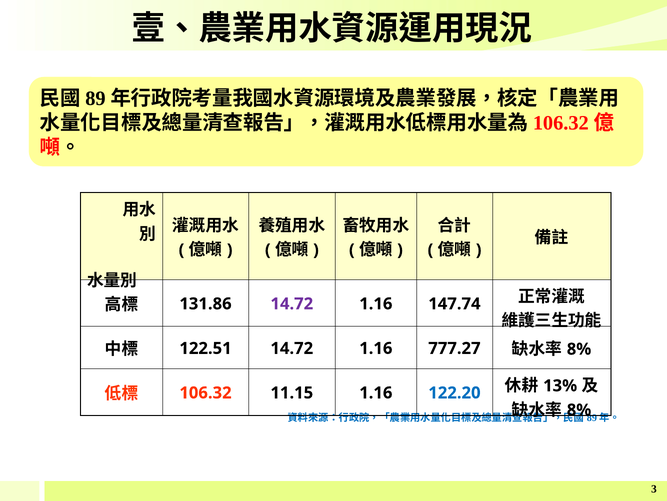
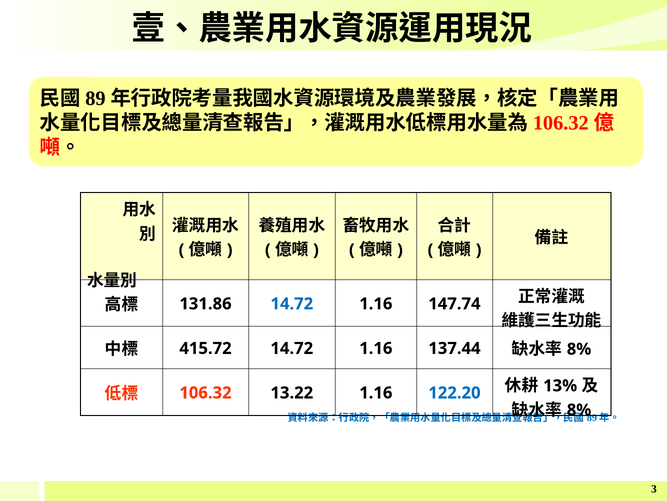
14.72 colour: purple -> blue (292, 303)
122.51: 122.51 -> 415.72 (206, 348)
777.27: 777.27 -> 137.44 (454, 348)
11.15: 11.15 -> 13.22 (292, 392)
